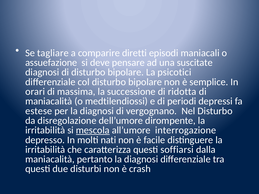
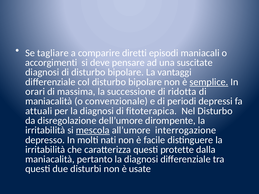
assuefazione: assuefazione -> accorgimenti (51, 63)
psicotici: psicotici -> vantaggi (175, 72)
semplice underline: none -> present (209, 82)
medtilendiossi: medtilendiossi -> convenzionale (116, 101)
estese: estese -> attuali (39, 111)
vergognano: vergognano -> fitoterapica (151, 111)
soffiarsi: soffiarsi -> protette (177, 150)
crash: crash -> usate (140, 169)
